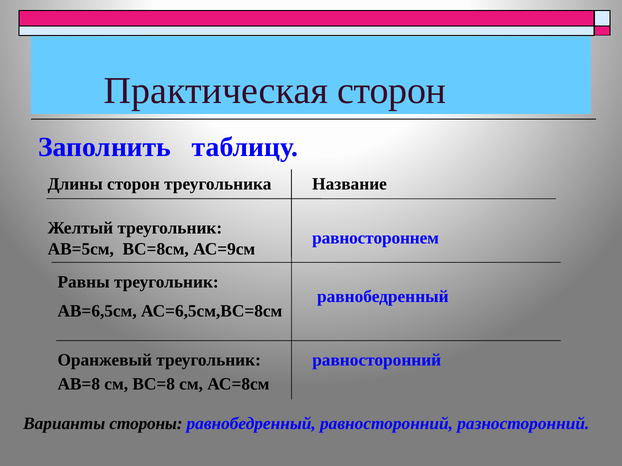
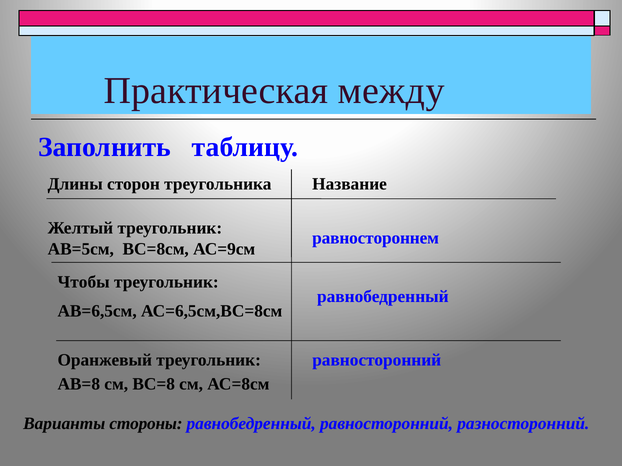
Практическая сторон: сторон -> между (391, 91)
Равны: Равны -> Чтобы (84, 282)
